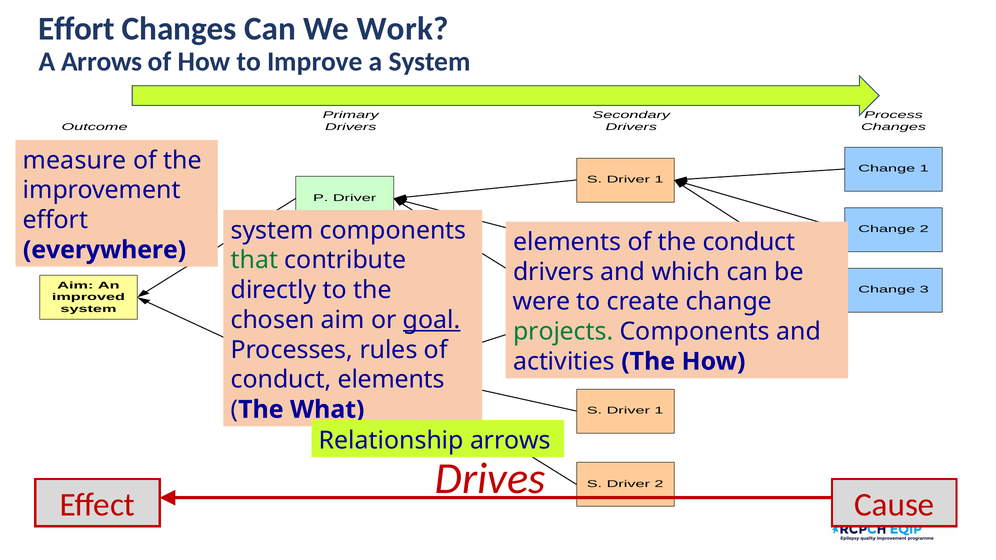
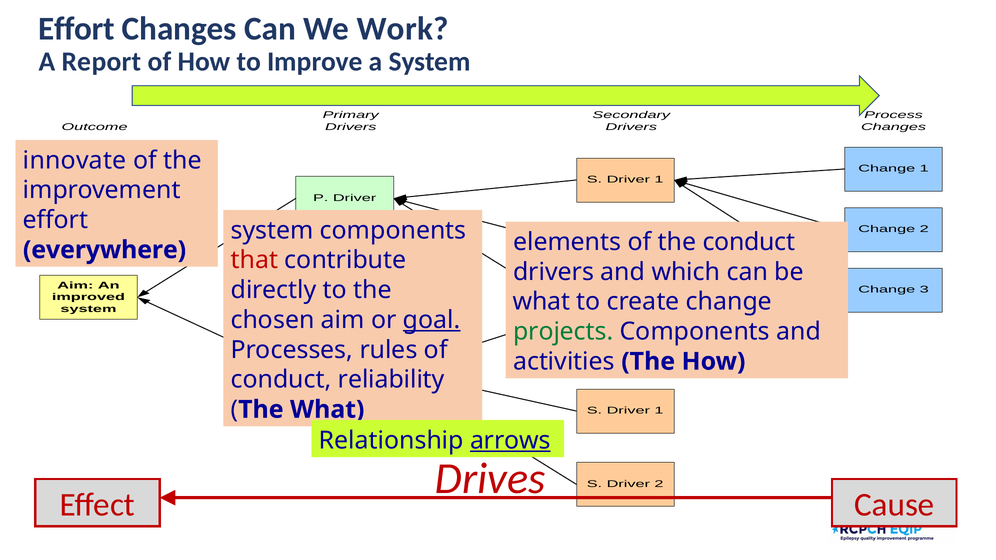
A Arrows: Arrows -> Report (101, 62)
measure: measure -> innovate (75, 160)
that colour: green -> red (254, 260)
were: were -> what (542, 302)
conduct elements: elements -> reliability (391, 380)
arrows underline: none -> present (510, 441)
